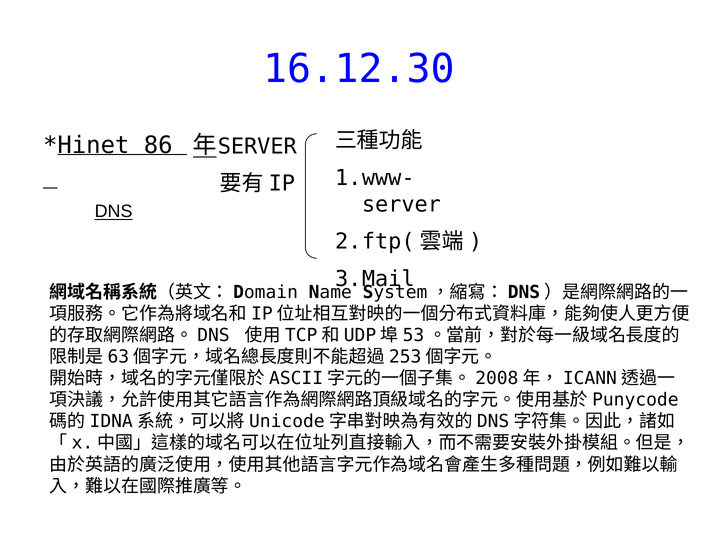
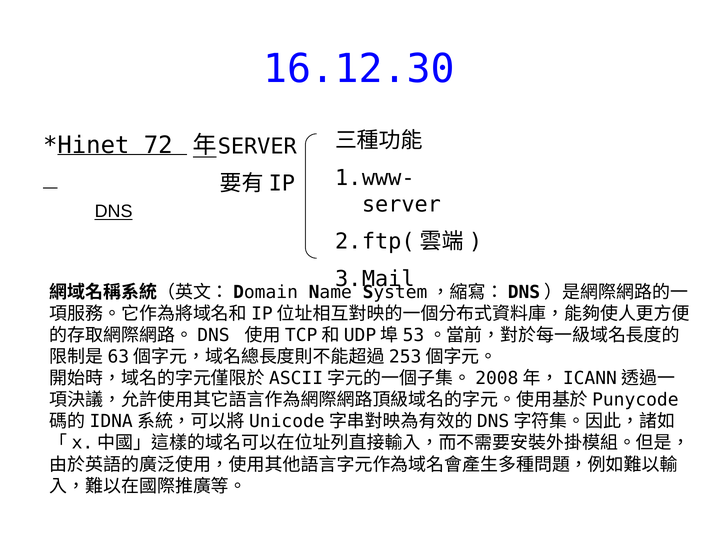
86: 86 -> 72 (158, 145)
